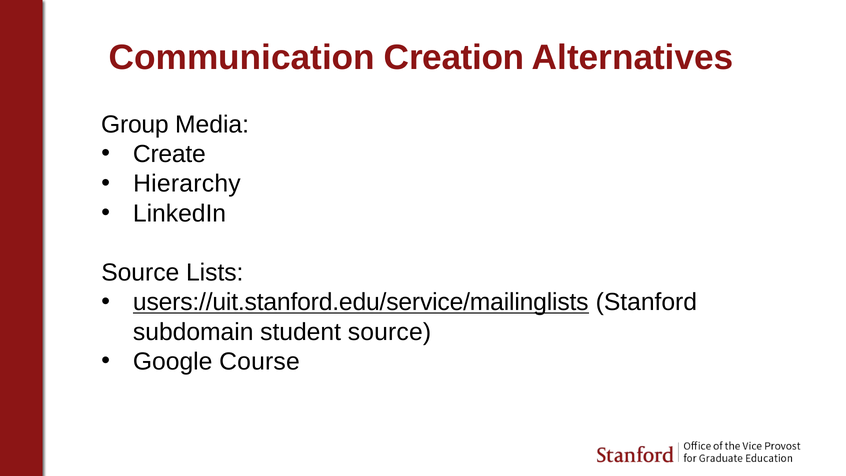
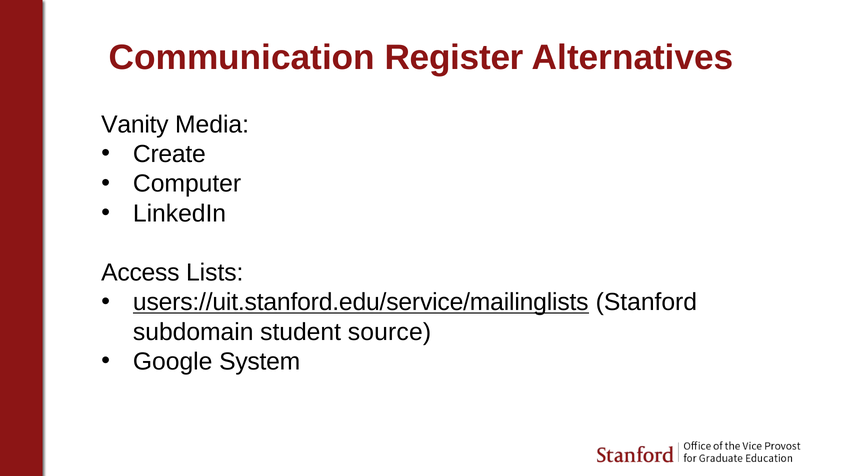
Creation: Creation -> Register (454, 57)
Group: Group -> Vanity (135, 124)
Hierarchy: Hierarchy -> Computer (187, 184)
Source: Source -> Access (140, 273)
Course: Course -> System (260, 361)
